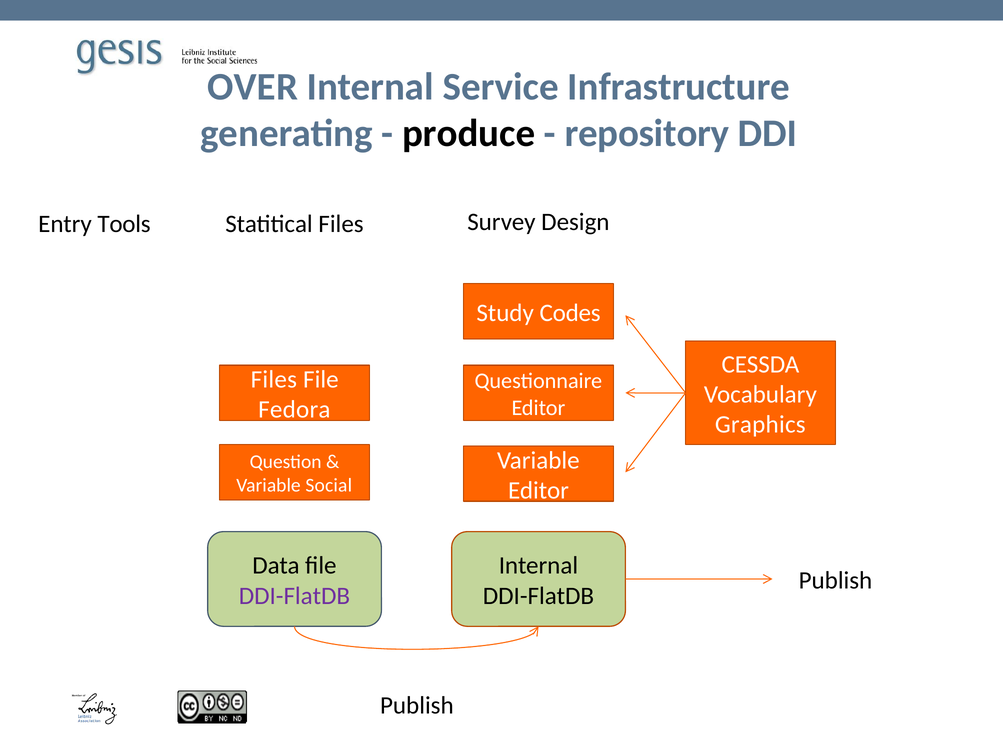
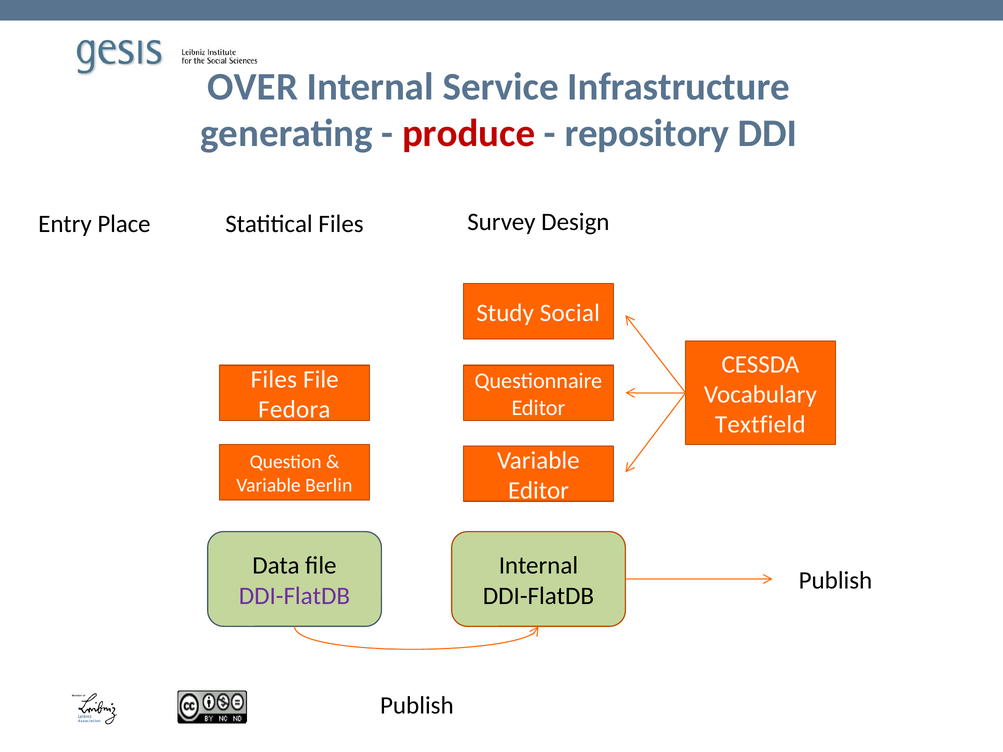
produce colour: black -> red (469, 134)
Tools: Tools -> Place (124, 224)
Codes: Codes -> Social (570, 313)
Graphics: Graphics -> Textfield (760, 425)
Social: Social -> Berlin (329, 486)
